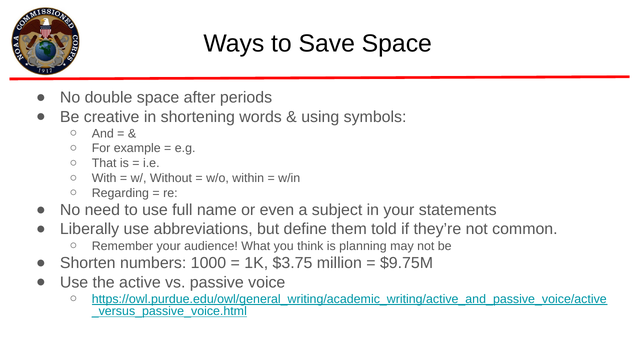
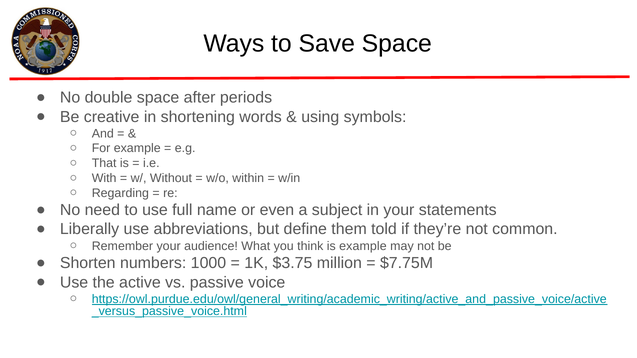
is planning: planning -> example (363, 246)
$9.75M: $9.75M -> $7.75M (407, 263)
